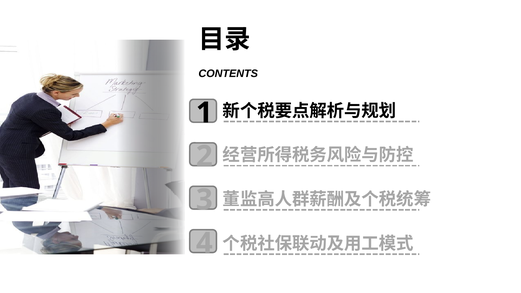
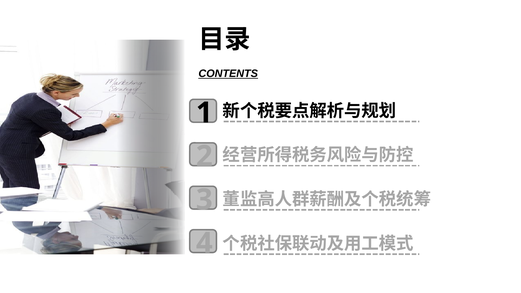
CONTENTS underline: none -> present (228, 74)
